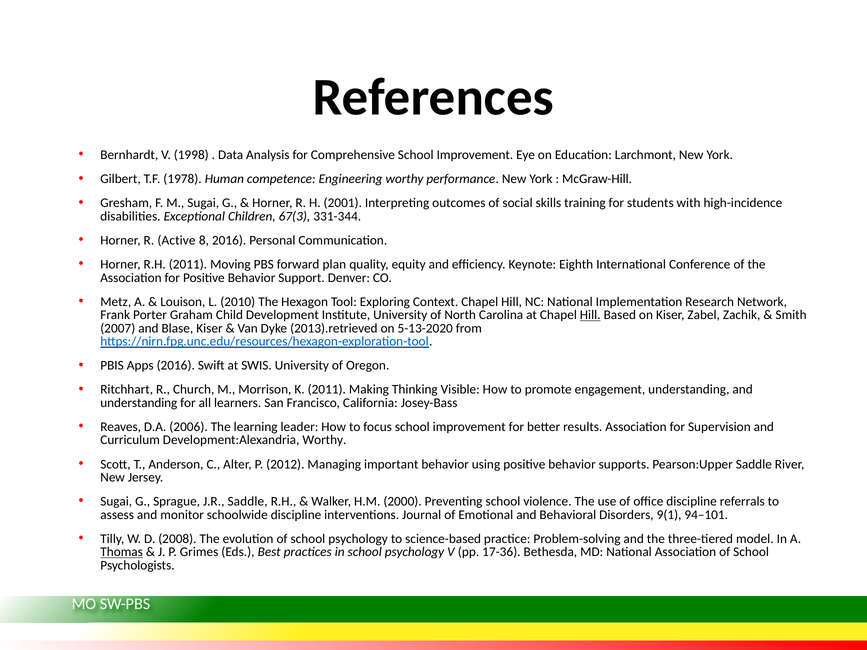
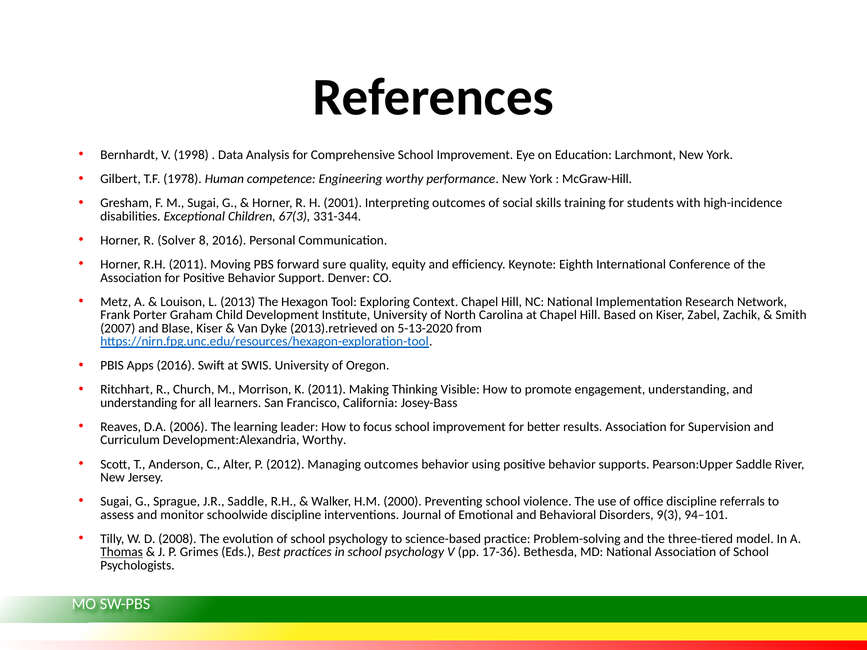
Active: Active -> Solver (177, 240)
plan: plan -> sure (334, 265)
2010: 2010 -> 2013 (238, 302)
Hill underline: present -> none (590, 315)
Managing important: important -> outcomes (391, 464)
9(1: 9(1 -> 9(3 (669, 515)
